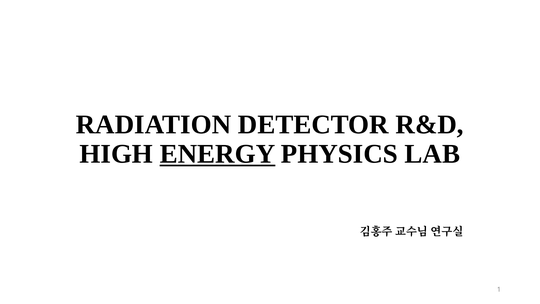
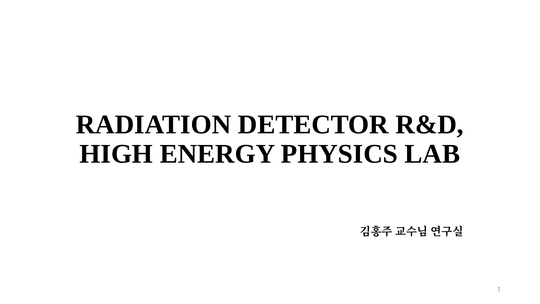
ENERGY underline: present -> none (217, 154)
